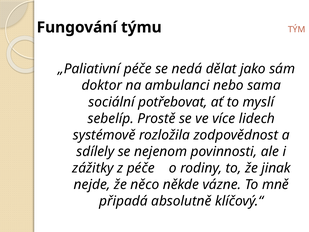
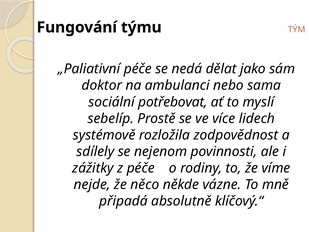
jinak: jinak -> víme (276, 168)
